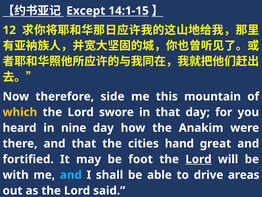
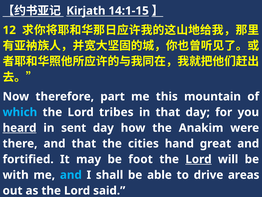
Except: Except -> Kirjath (86, 11)
side: side -> part (113, 96)
which colour: yellow -> light blue (20, 112)
swore: swore -> tribes (116, 112)
heard underline: none -> present (20, 128)
nine: nine -> sent (74, 128)
